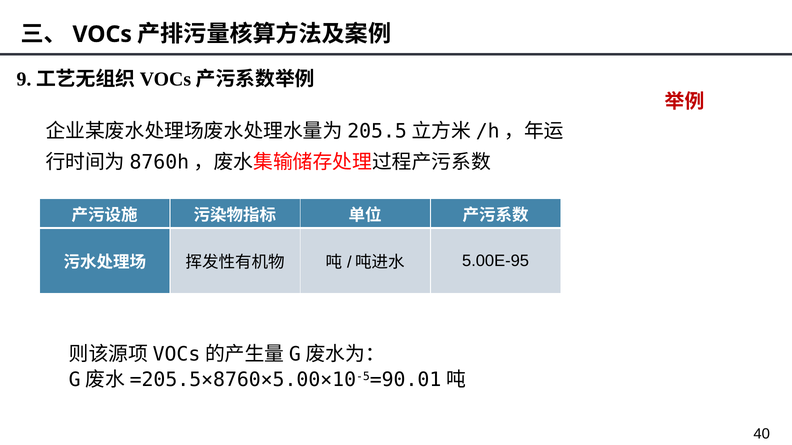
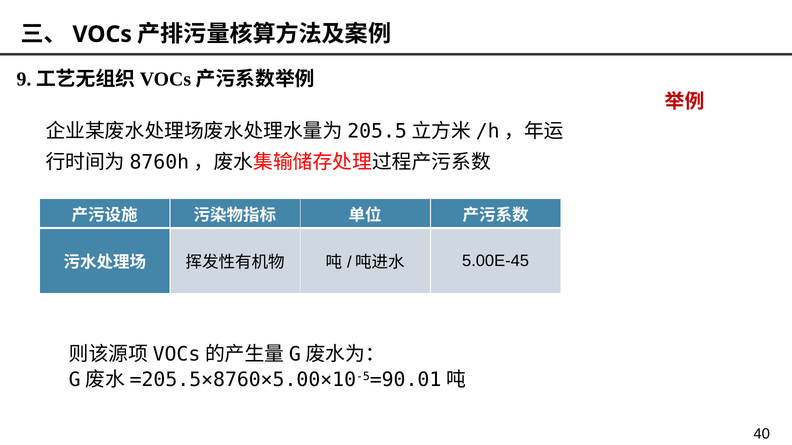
5.00E-95: 5.00E-95 -> 5.00E-45 (496, 261)
